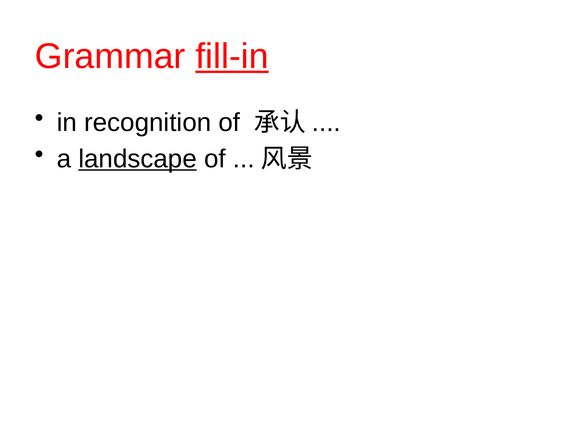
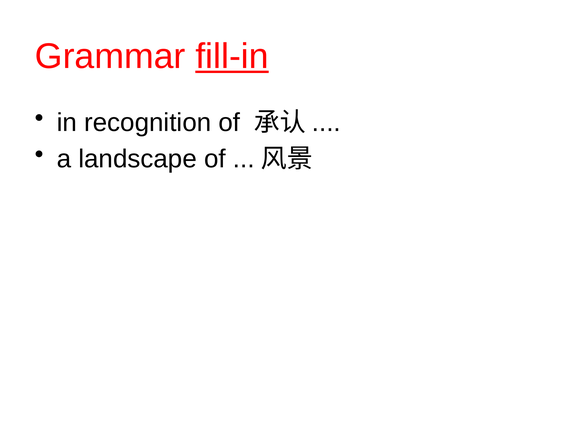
landscape underline: present -> none (138, 159)
